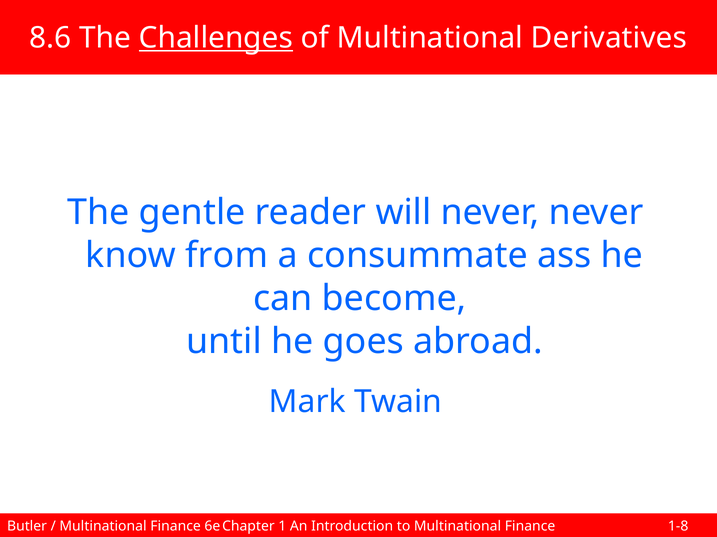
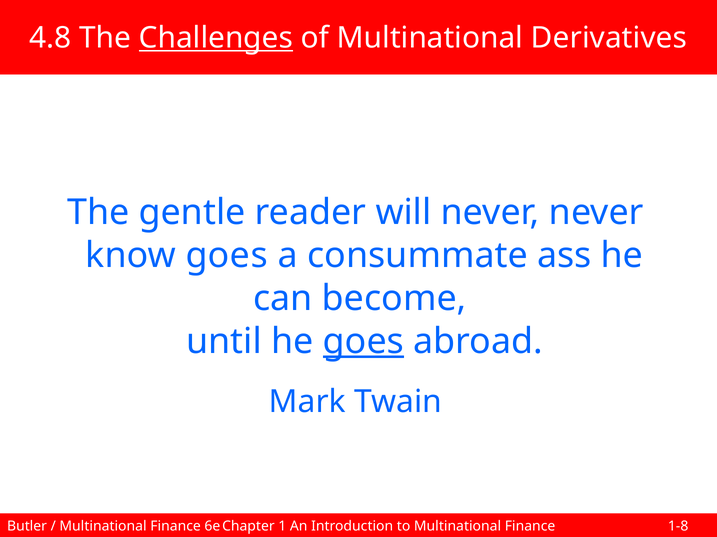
8.6: 8.6 -> 4.8 (50, 38)
know from: from -> goes (227, 256)
goes underline: none -> present (363, 342)
